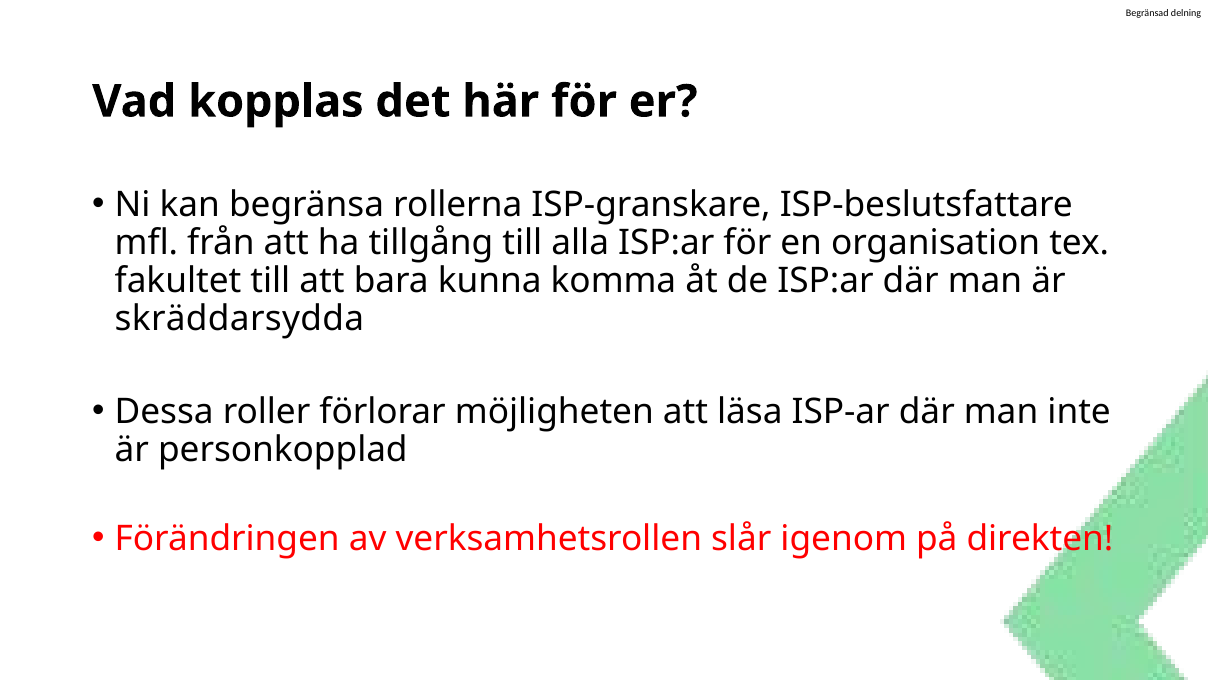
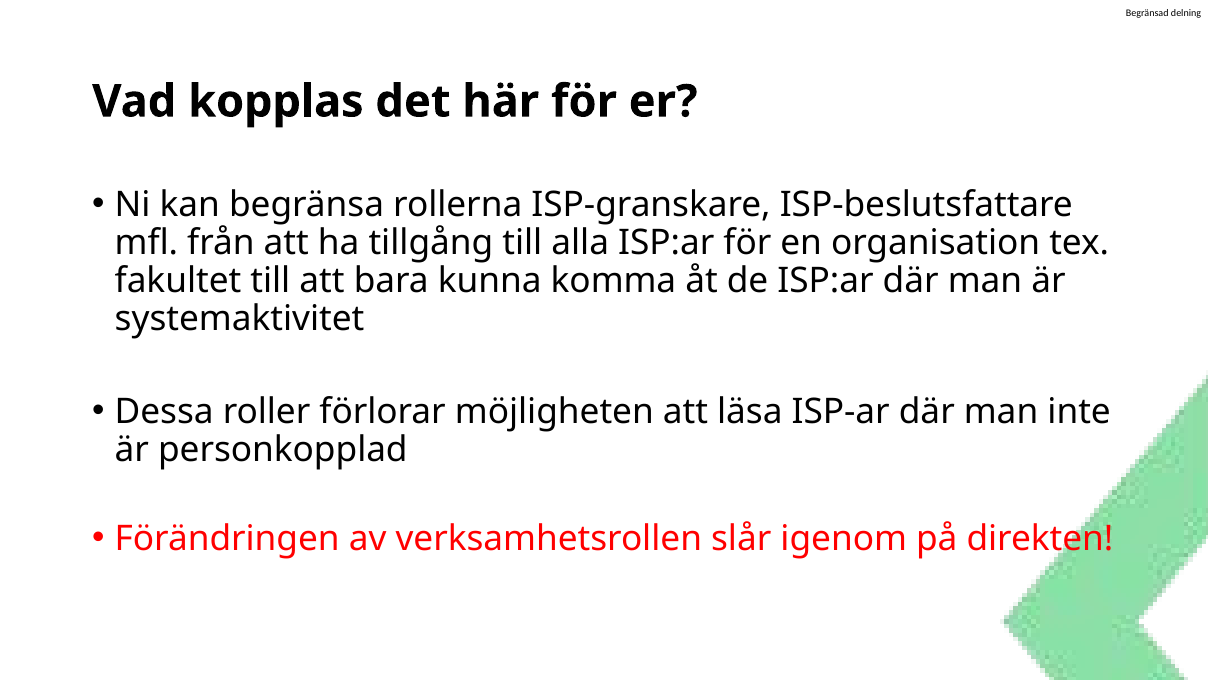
skräddarsydda: skräddarsydda -> systemaktivitet (240, 318)
